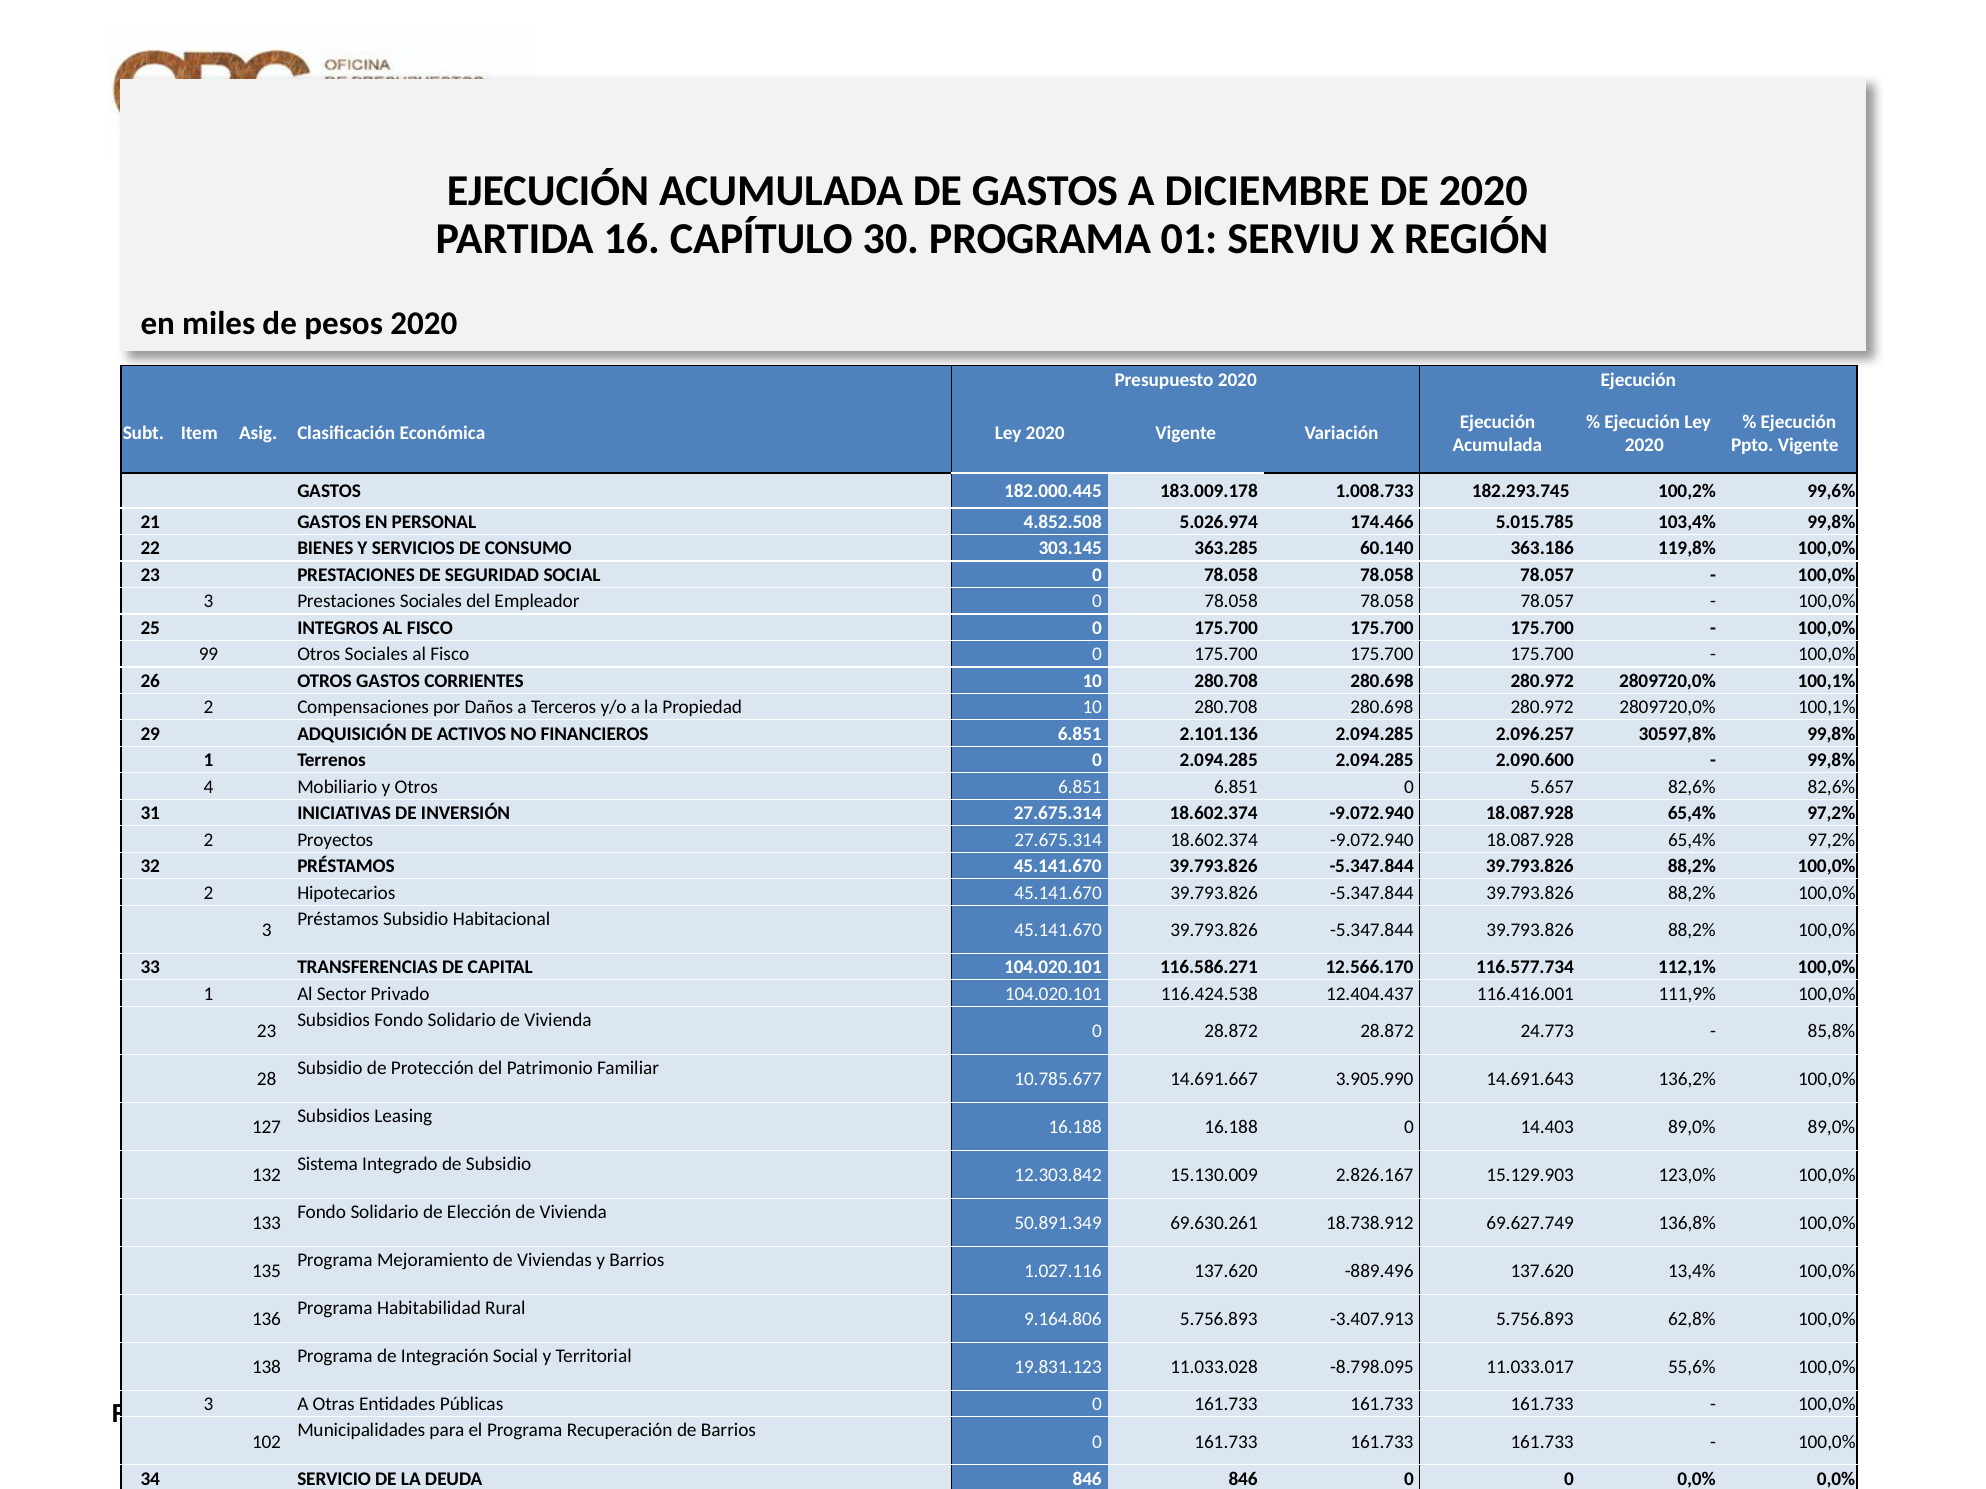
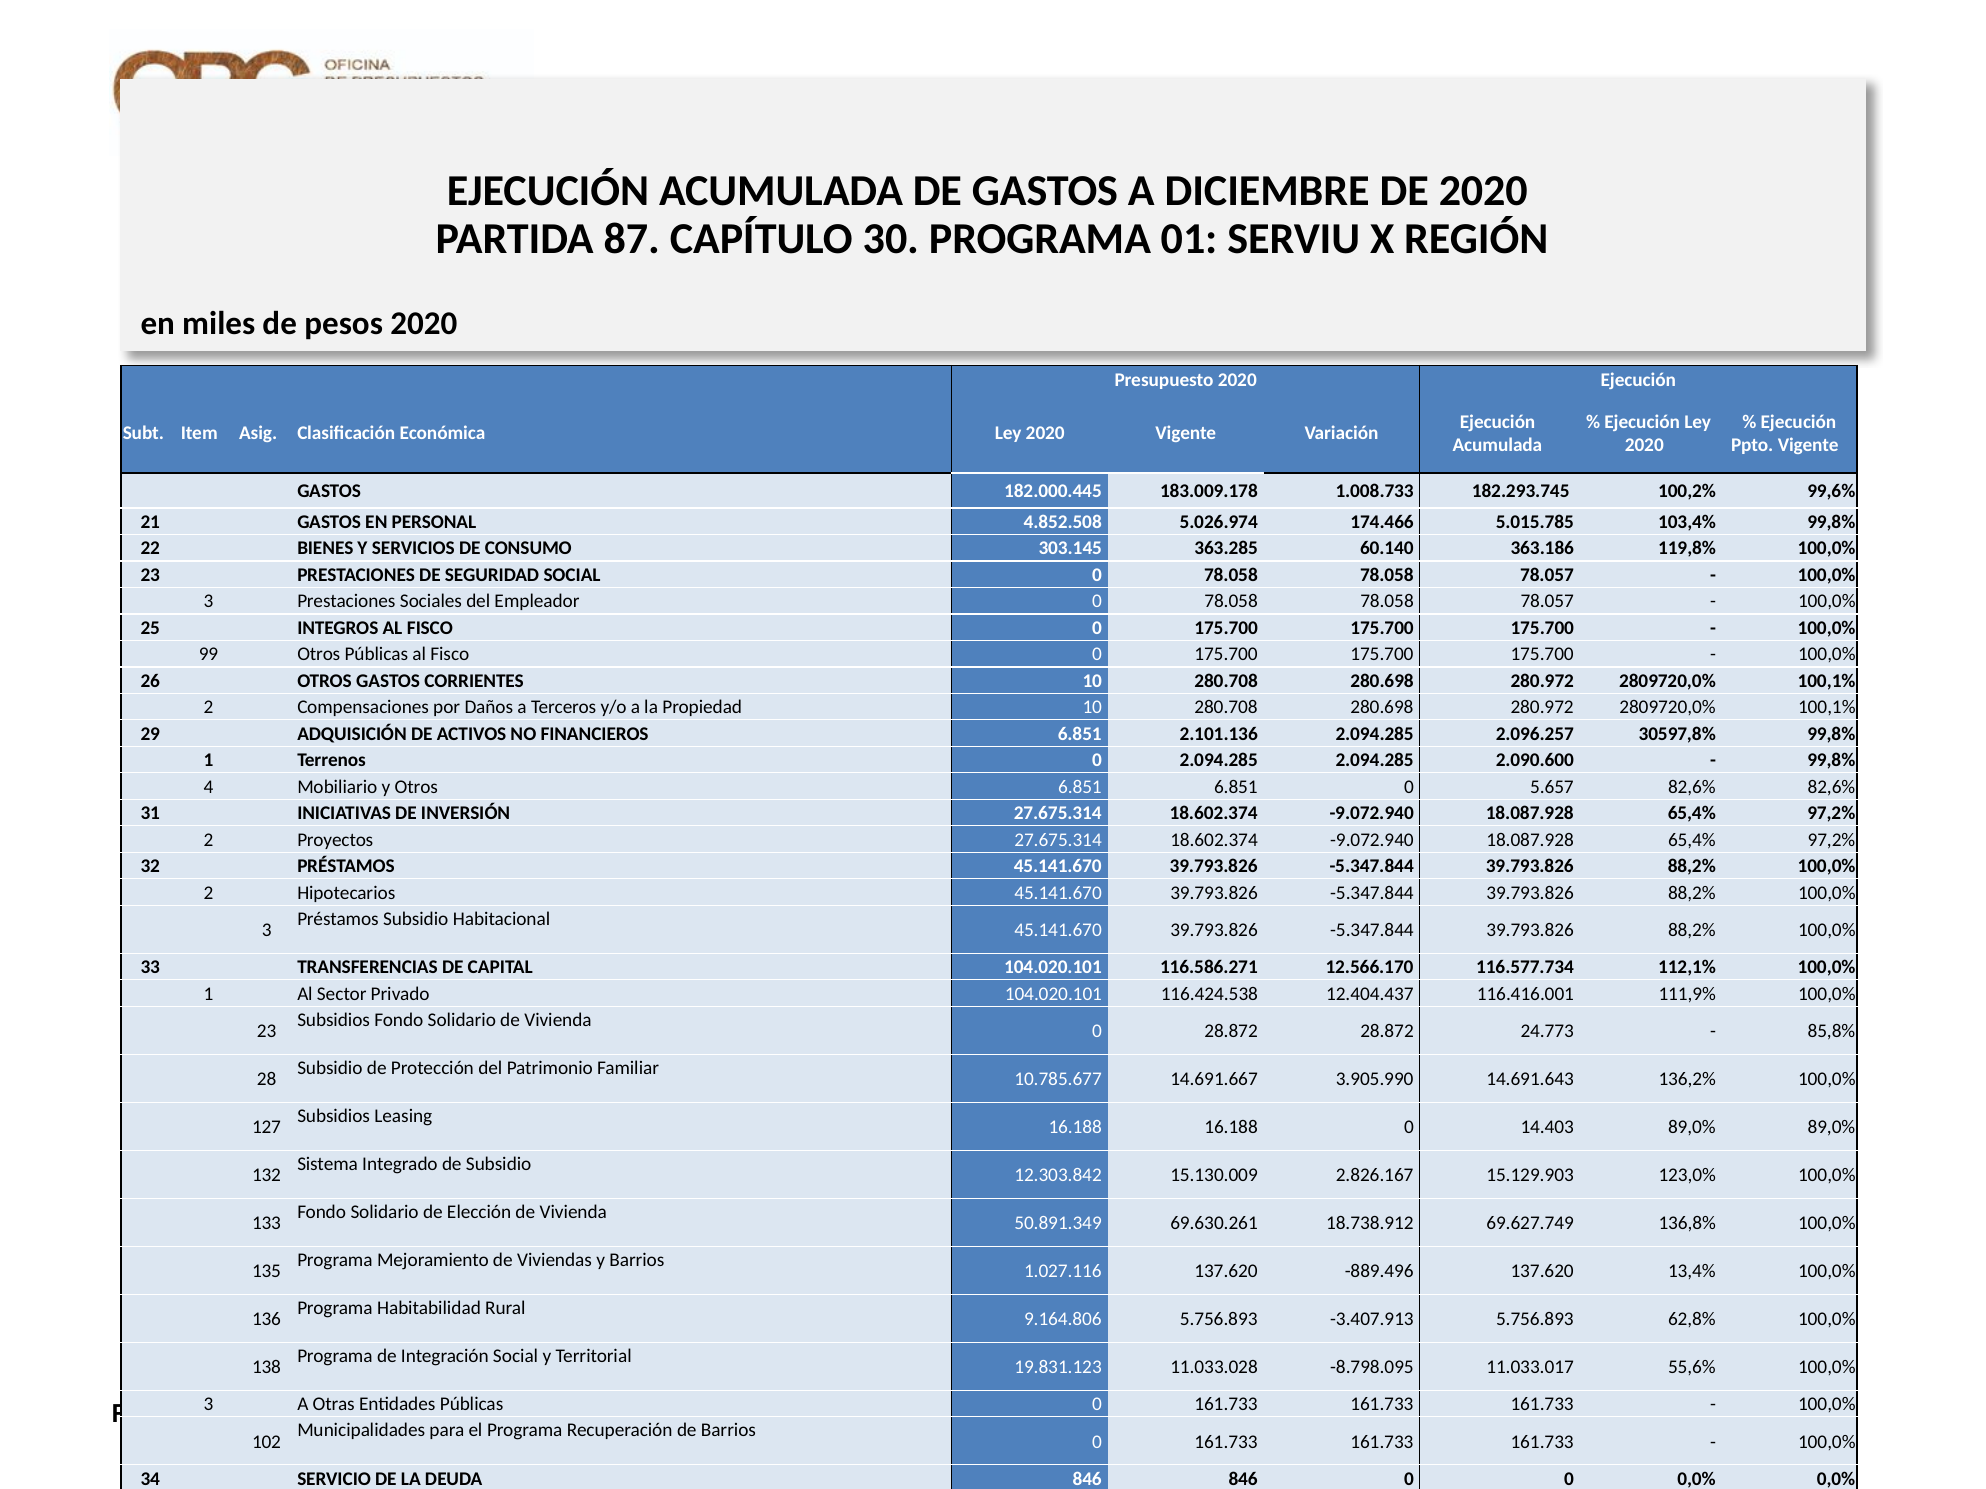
16: 16 -> 87 (632, 239)
Otros Sociales: Sociales -> Públicas (376, 655)
